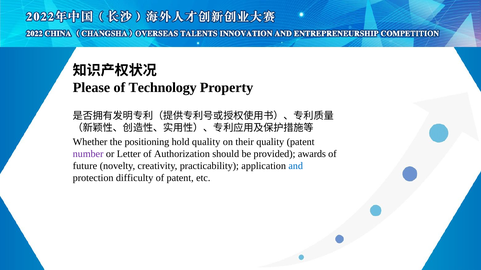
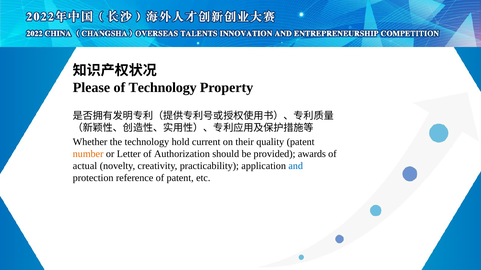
the positioning: positioning -> technology (147, 142)
hold quality: quality -> current (206, 142)
number colour: purple -> orange (88, 154)
future: future -> actual (85, 166)
difficulty: difficulty -> reference (135, 178)
